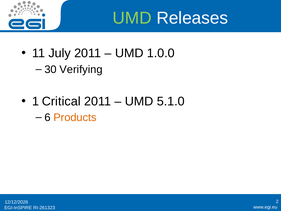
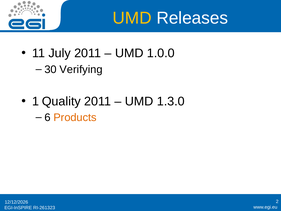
UMD colour: light green -> yellow (132, 18)
Critical: Critical -> Quality (61, 101)
5.1.0: 5.1.0 -> 1.3.0 (171, 101)
